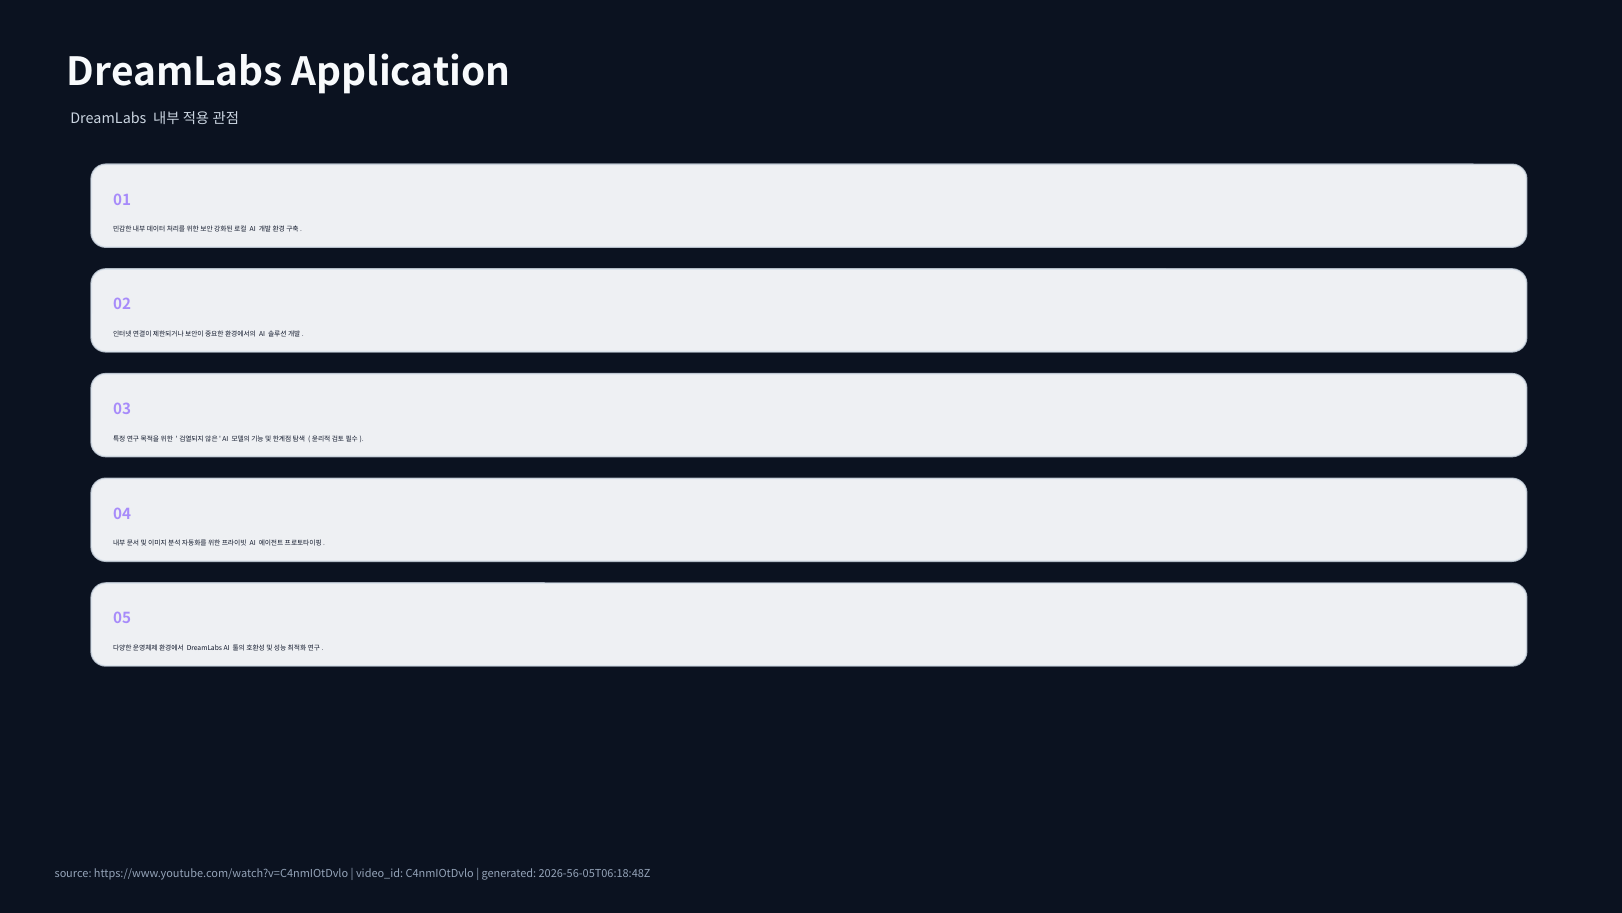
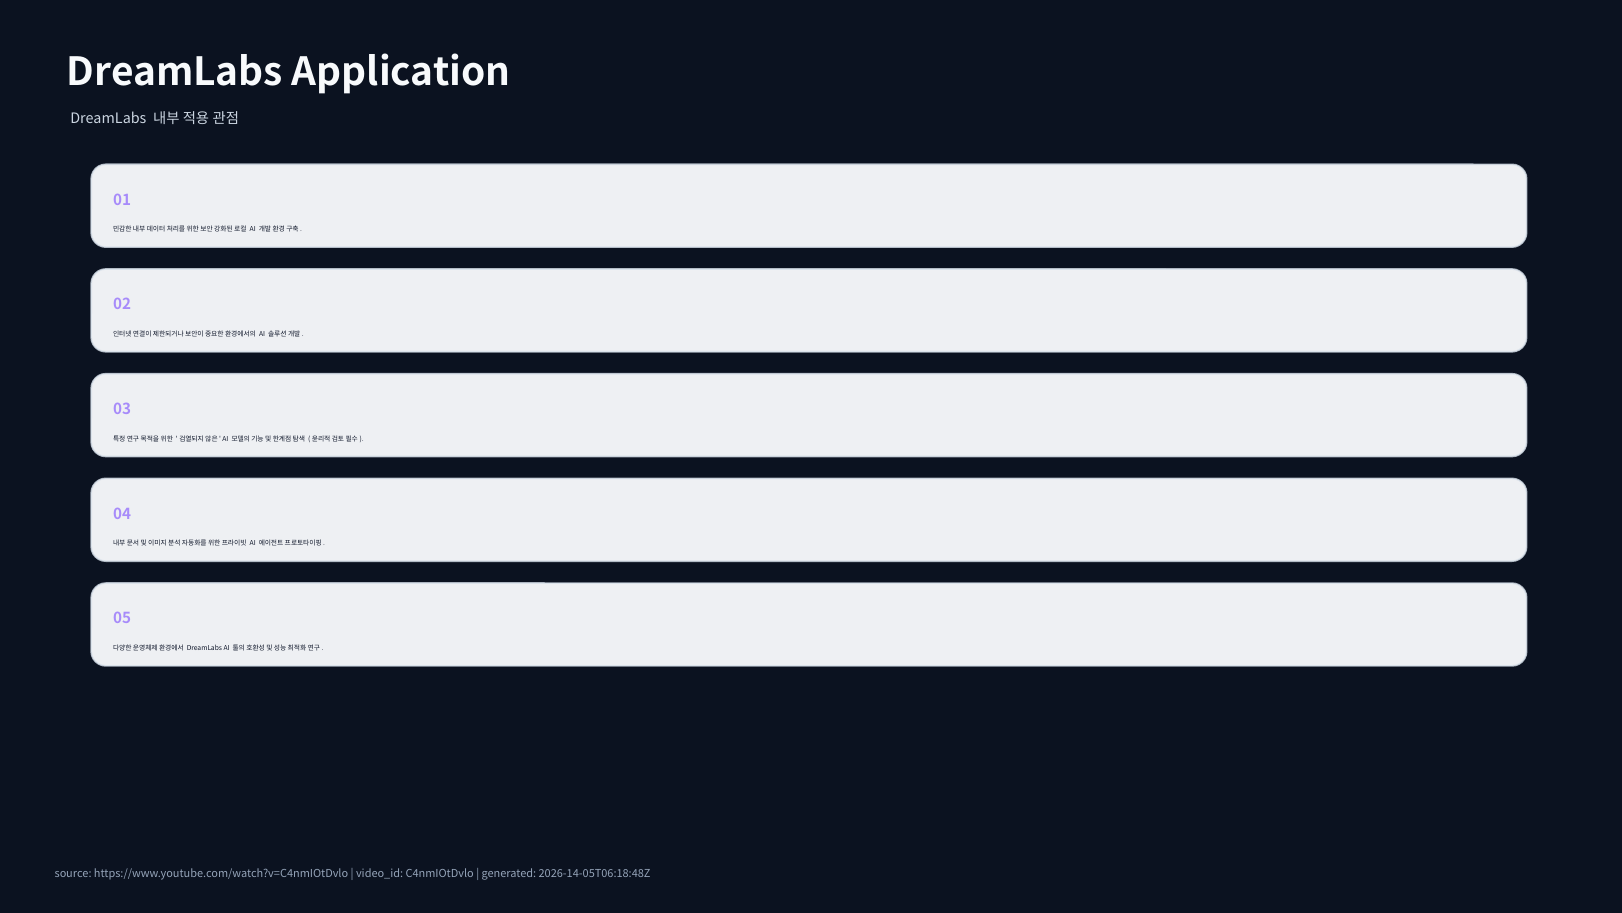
2026-56-05T06:18:48Z: 2026-56-05T06:18:48Z -> 2026-14-05T06:18:48Z (595, 874)
